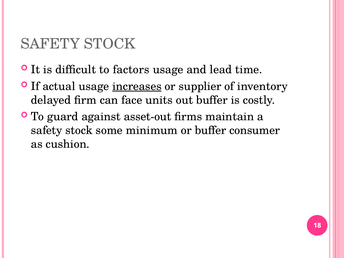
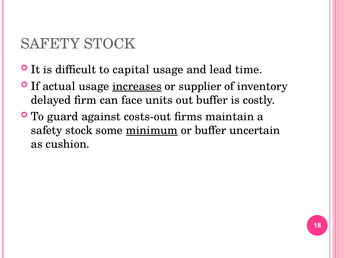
factors: factors -> capital (131, 70)
asset-out: asset-out -> costs-out (147, 117)
minimum underline: none -> present (152, 130)
consumer: consumer -> uncertain (255, 130)
